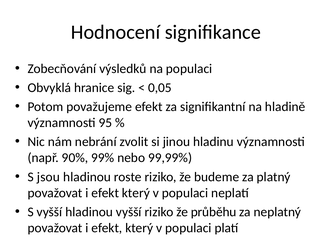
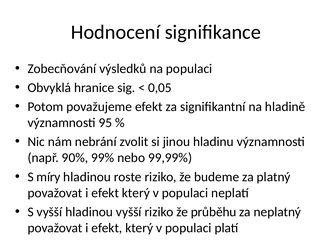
jsou: jsou -> míry (49, 177)
